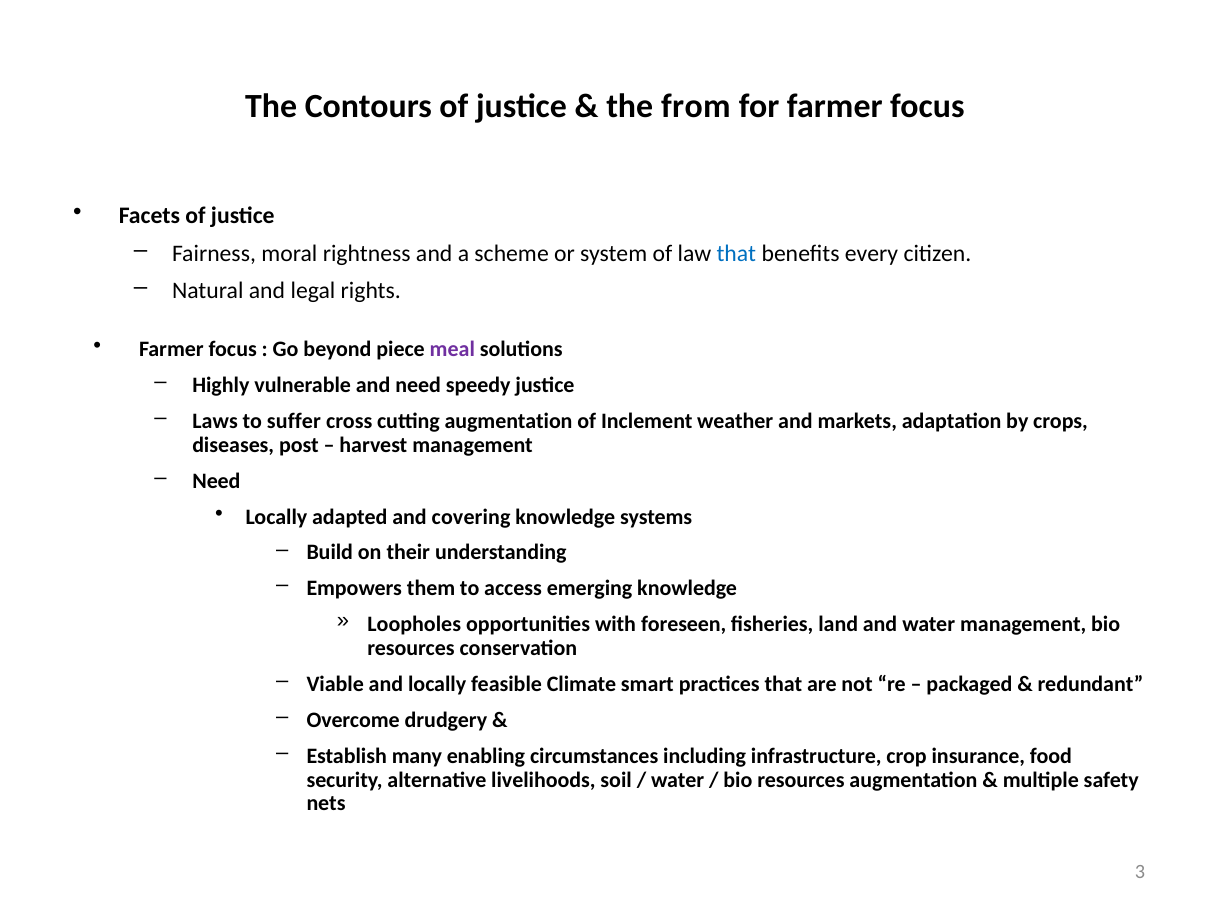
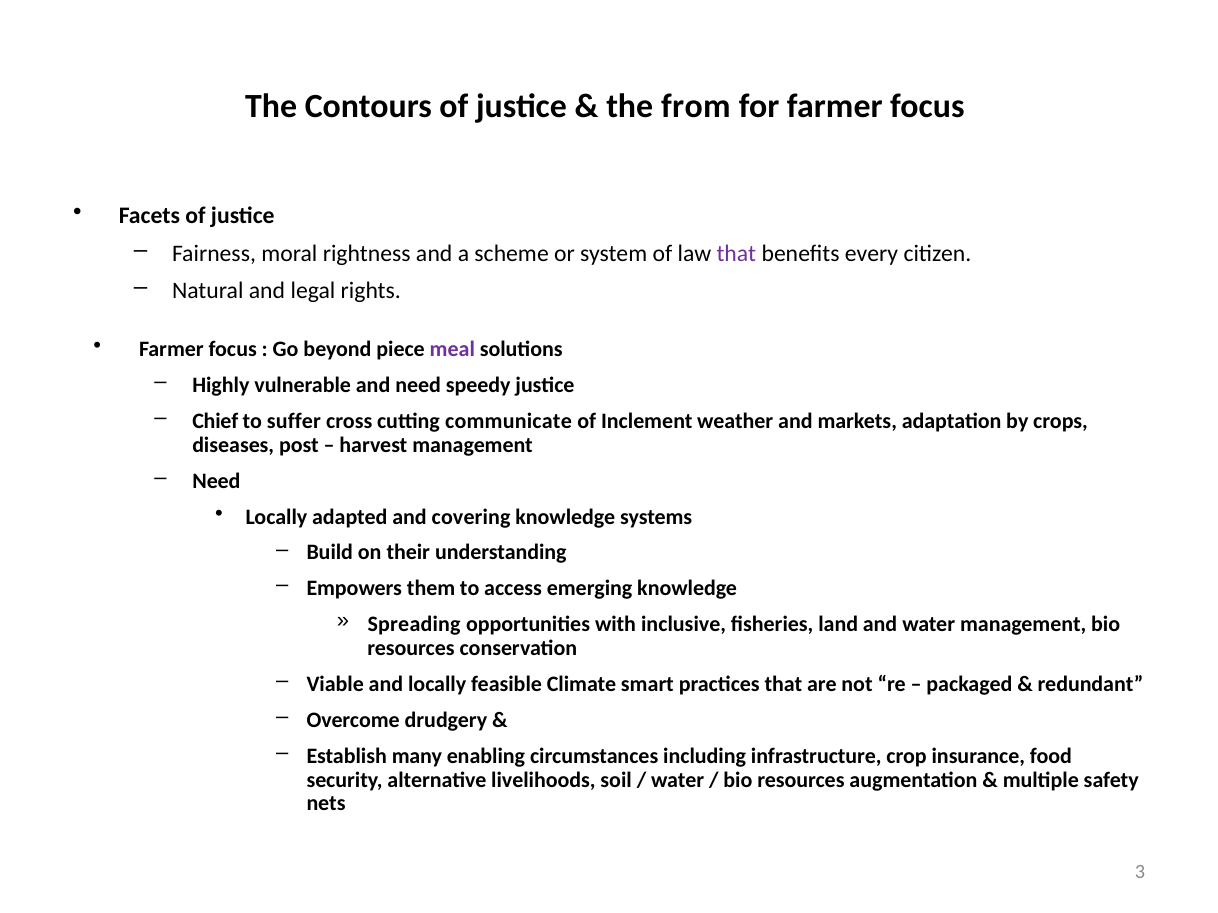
that colour: blue -> purple (736, 253)
Laws: Laws -> Chief (215, 421)
cutting augmentation: augmentation -> communicate (508, 421)
Loopholes: Loopholes -> Spreading (414, 625)
foreseen: foreseen -> inclusive (684, 625)
